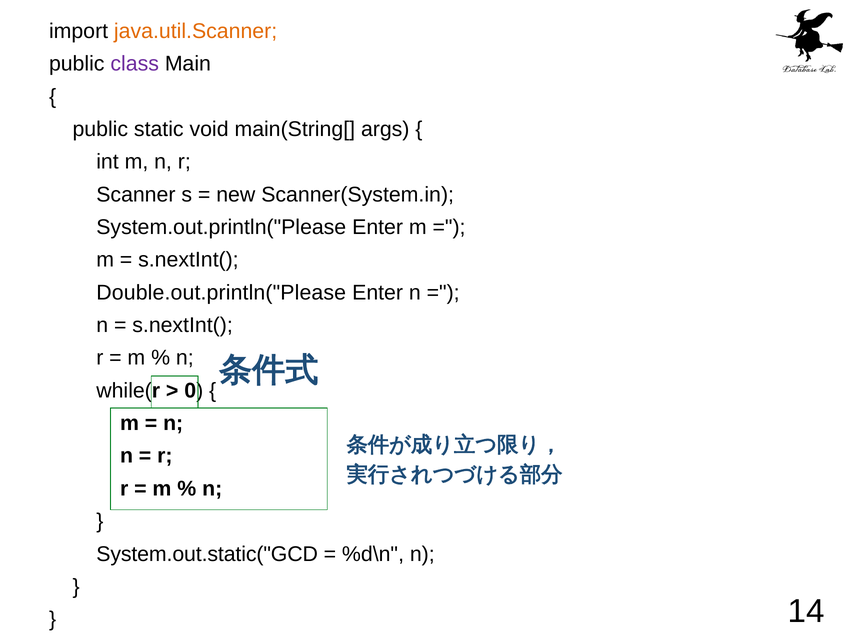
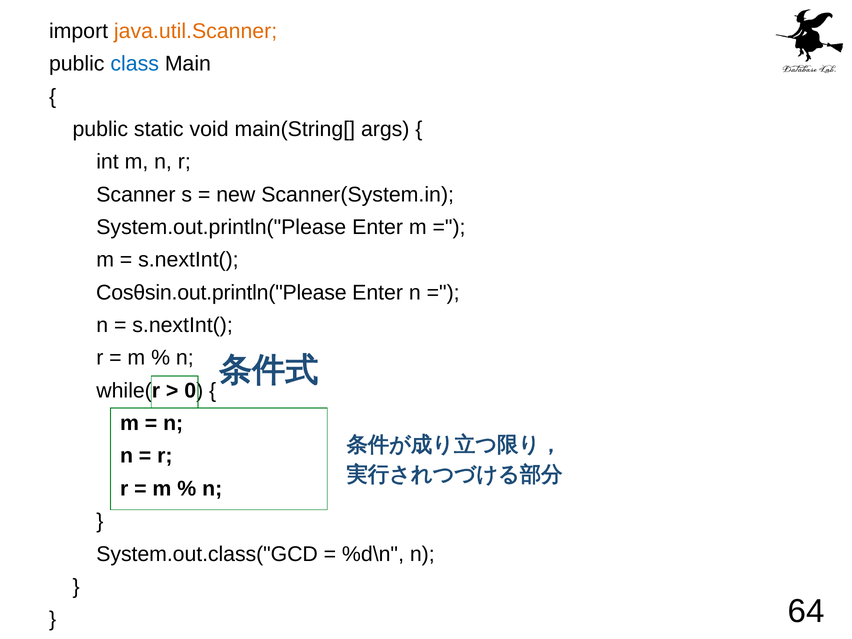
class colour: purple -> blue (135, 64)
Double.out.println("Please: Double.out.println("Please -> Cosθsin.out.println("Please (221, 293)
System.out.static("GCD: System.out.static("GCD -> System.out.class("GCD (207, 554)
14: 14 -> 64 (806, 612)
